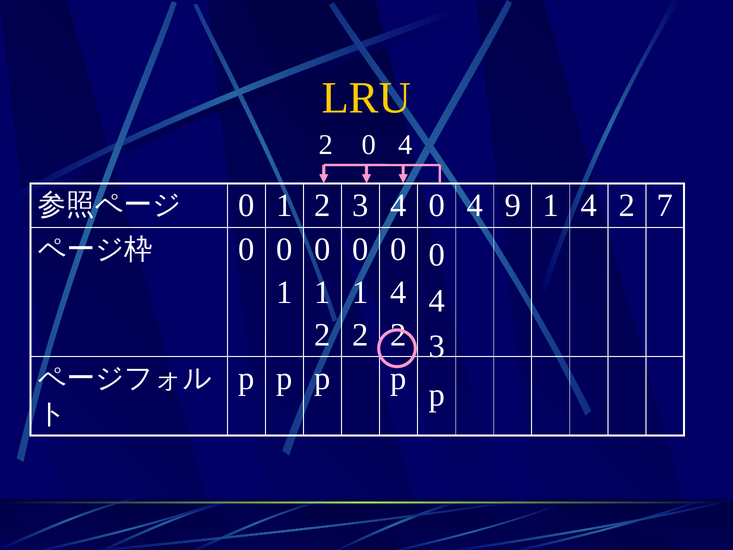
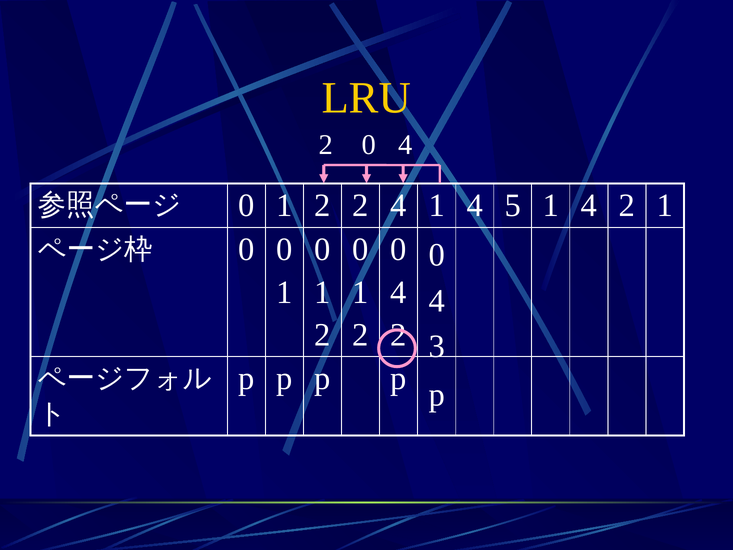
2 3: 3 -> 2 (361, 205)
4 0: 0 -> 1 (437, 205)
9: 9 -> 5 (513, 205)
2 7: 7 -> 1 (665, 205)
